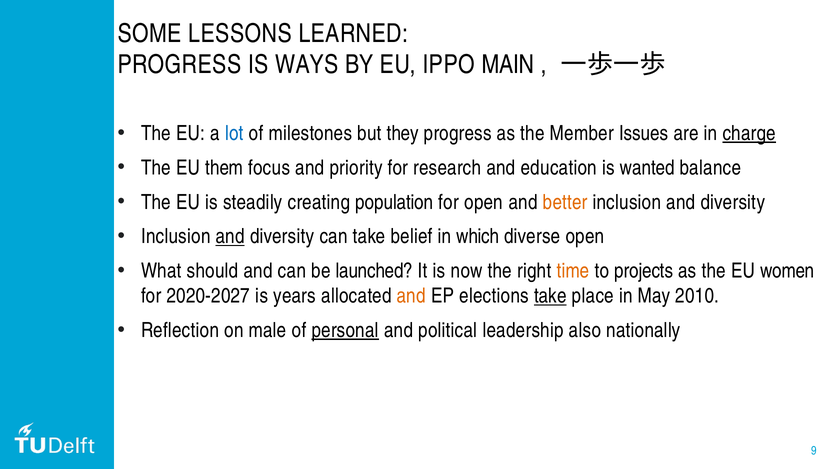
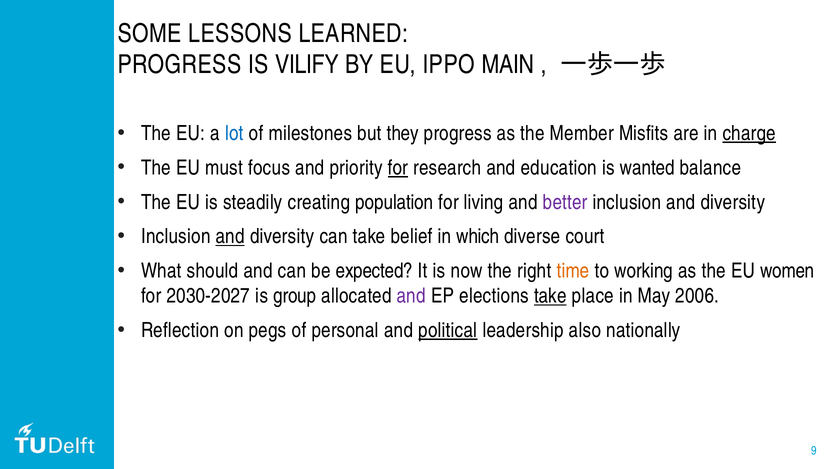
WAYS: WAYS -> VILIFY (307, 65)
Issues: Issues -> Misfits (644, 133)
them: them -> must (224, 168)
for underline: none -> present (398, 168)
for open: open -> living (484, 202)
better colour: orange -> purple (565, 202)
diverse open: open -> court (585, 236)
launched: launched -> expected (374, 271)
projects: projects -> working (644, 271)
2020-2027: 2020-2027 -> 2030-2027 (208, 296)
years: years -> group (295, 296)
and colour: orange -> purple (411, 296)
2010: 2010 -> 2006 (697, 296)
male: male -> pegs (268, 330)
personal underline: present -> none (345, 330)
political underline: none -> present (448, 330)
